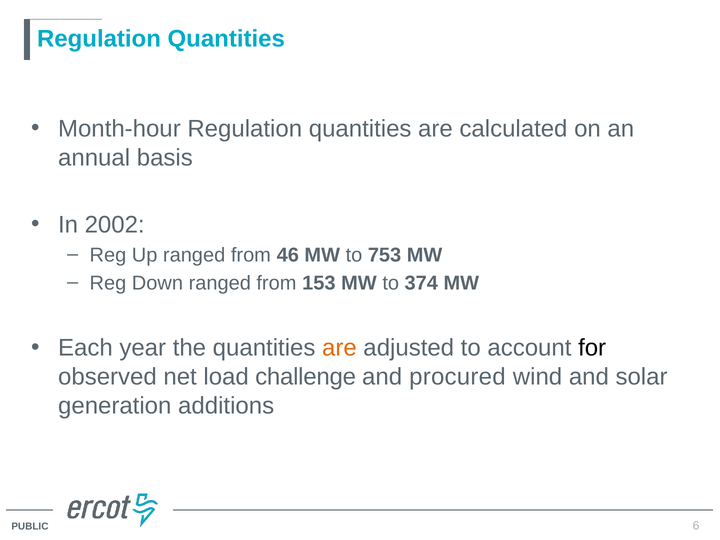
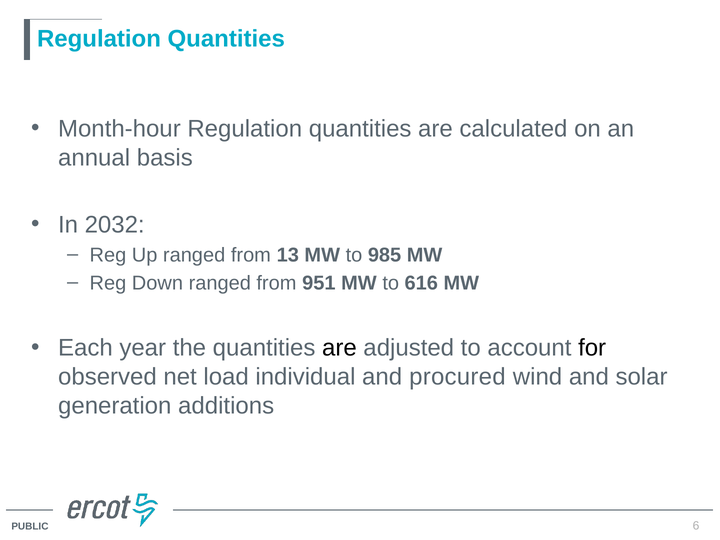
2002: 2002 -> 2032 (115, 225)
46: 46 -> 13 (288, 255)
753: 753 -> 985 (385, 255)
153: 153 -> 951 (319, 283)
374: 374 -> 616 (421, 283)
are colour: orange -> black (339, 348)
challenge: challenge -> individual (305, 377)
